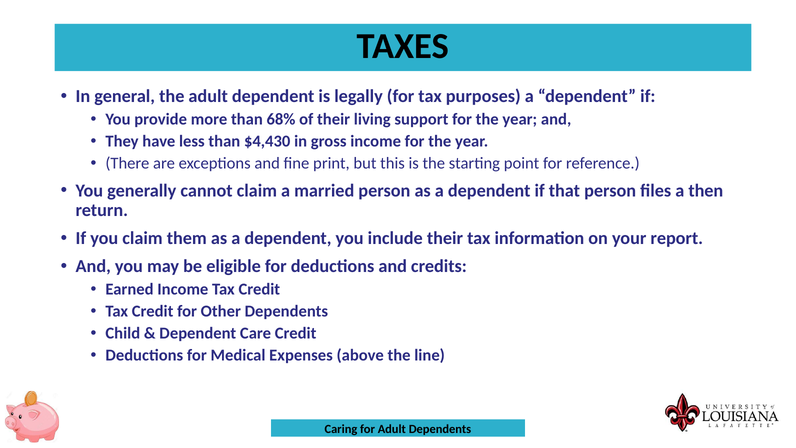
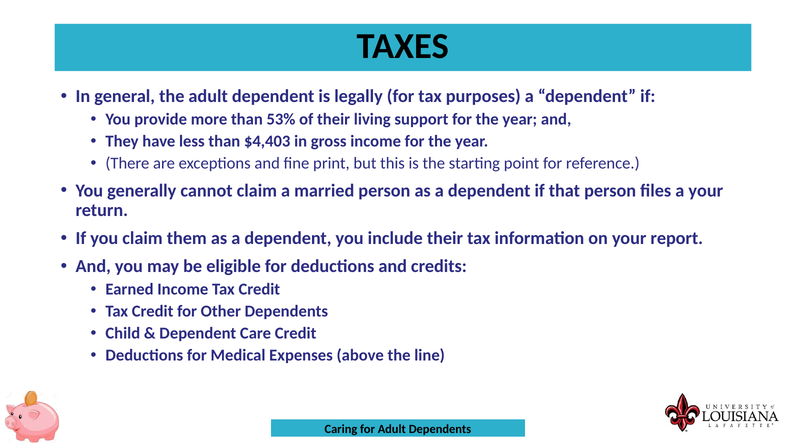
68%: 68% -> 53% (281, 119)
$4,430: $4,430 -> $4,403 (267, 141)
a then: then -> your (706, 190)
